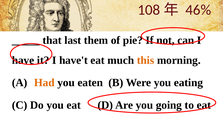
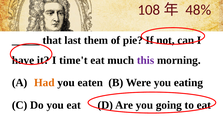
46%: 46% -> 48% (198, 10)
have't: have't -> time't (73, 60)
this colour: orange -> purple (146, 60)
